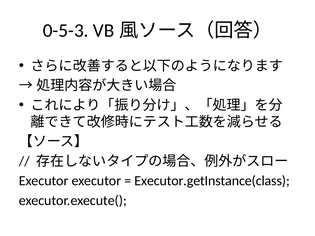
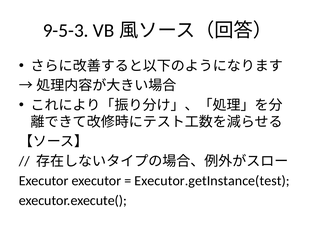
0-5-3: 0-5-3 -> 9-5-3 (66, 30)
Executor.getInstance(class: Executor.getInstance(class -> Executor.getInstance(test (212, 181)
